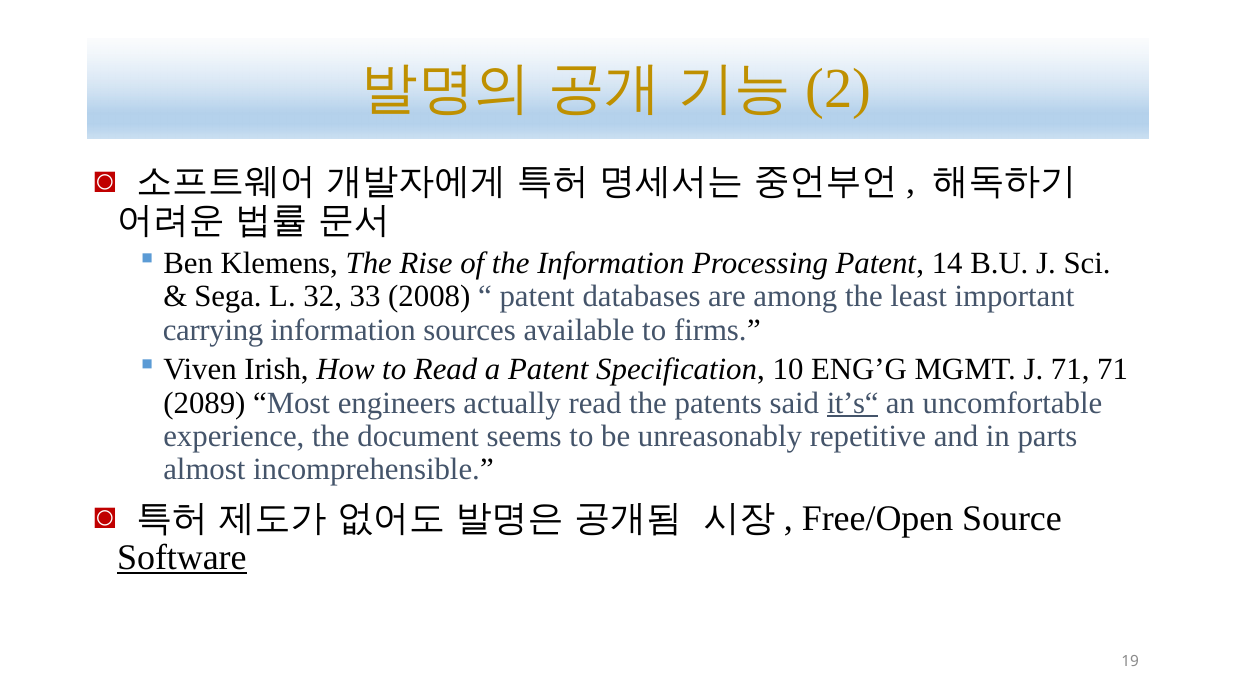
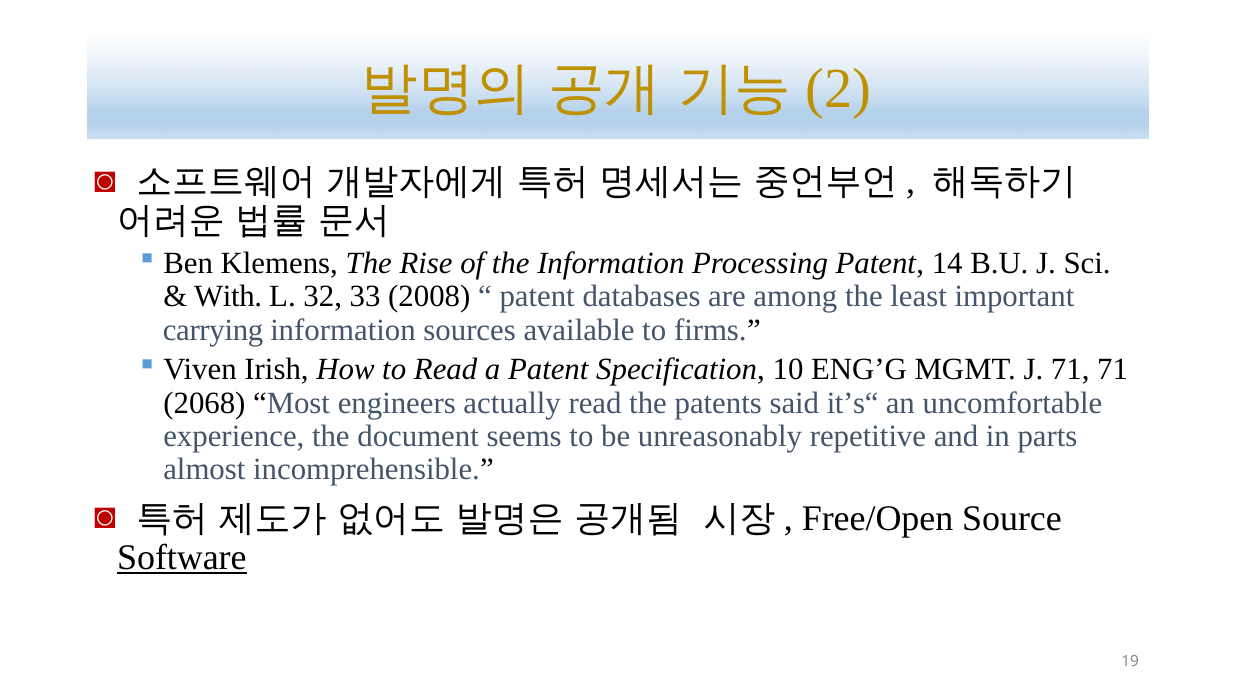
Sega: Sega -> With (228, 297)
2089: 2089 -> 2068 (204, 403)
it’s“ underline: present -> none (853, 403)
